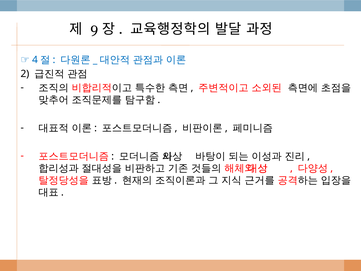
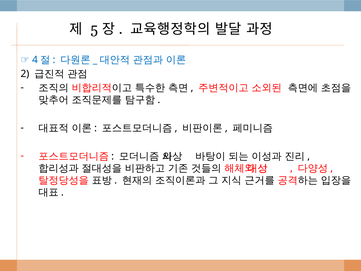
9: 9 -> 5 (94, 29)
